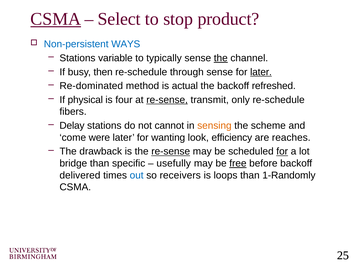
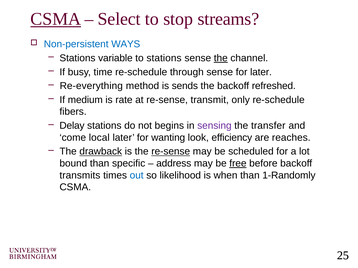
product: product -> streams (228, 19)
to typically: typically -> stations (164, 58)
then: then -> time (103, 72)
later underline: present -> none (261, 72)
Re-dominated: Re-dominated -> Re-everything (91, 86)
actual: actual -> sends (185, 86)
physical: physical -> medium (85, 100)
four: four -> rate (124, 100)
re-sense underline: present -> none (167, 100)
cannot: cannot -> begins (169, 126)
sensing colour: orange -> purple (214, 126)
scheme: scheme -> transfer (268, 126)
were: were -> local (99, 138)
drawback underline: none -> present (101, 152)
for underline: present -> none (282, 152)
bridge: bridge -> bound (73, 164)
usefully: usefully -> address (174, 164)
delivered: delivered -> transmits (80, 176)
receivers: receivers -> likelihood (180, 176)
loops: loops -> when (226, 176)
